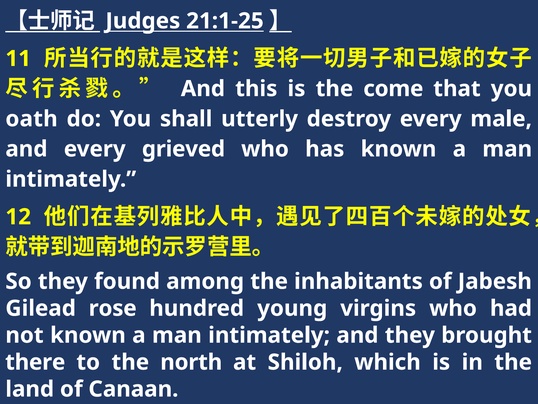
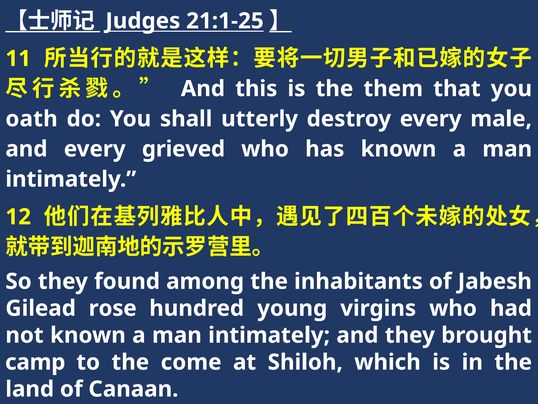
come: come -> them (393, 89)
there: there -> camp (35, 362)
north: north -> come (191, 362)
